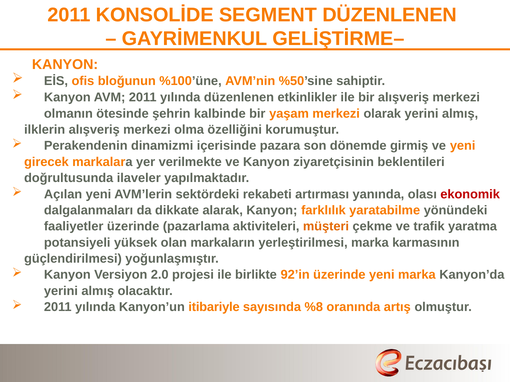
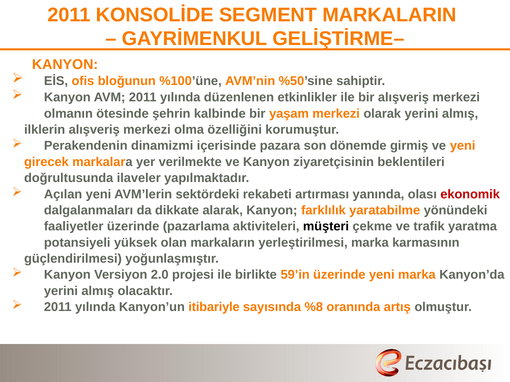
SEGMENT DÜZENLENEN: DÜZENLENEN -> MARKALARIN (390, 15)
müşteri colour: orange -> black (326, 227)
92’in: 92’in -> 59’in (295, 275)
